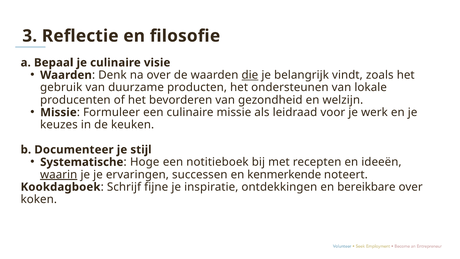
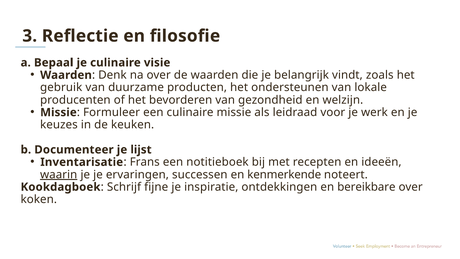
die underline: present -> none (250, 75)
stijl: stijl -> lijst (141, 150)
Systematische: Systematische -> Inventarisatie (82, 162)
Hoge: Hoge -> Frans (145, 162)
